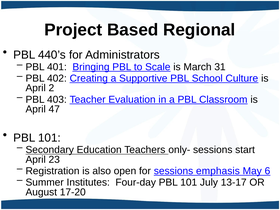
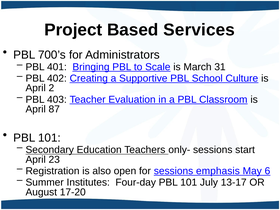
Regional: Regional -> Services (199, 30)
440’s: 440’s -> 700’s (52, 55)
47: 47 -> 87 (54, 109)
